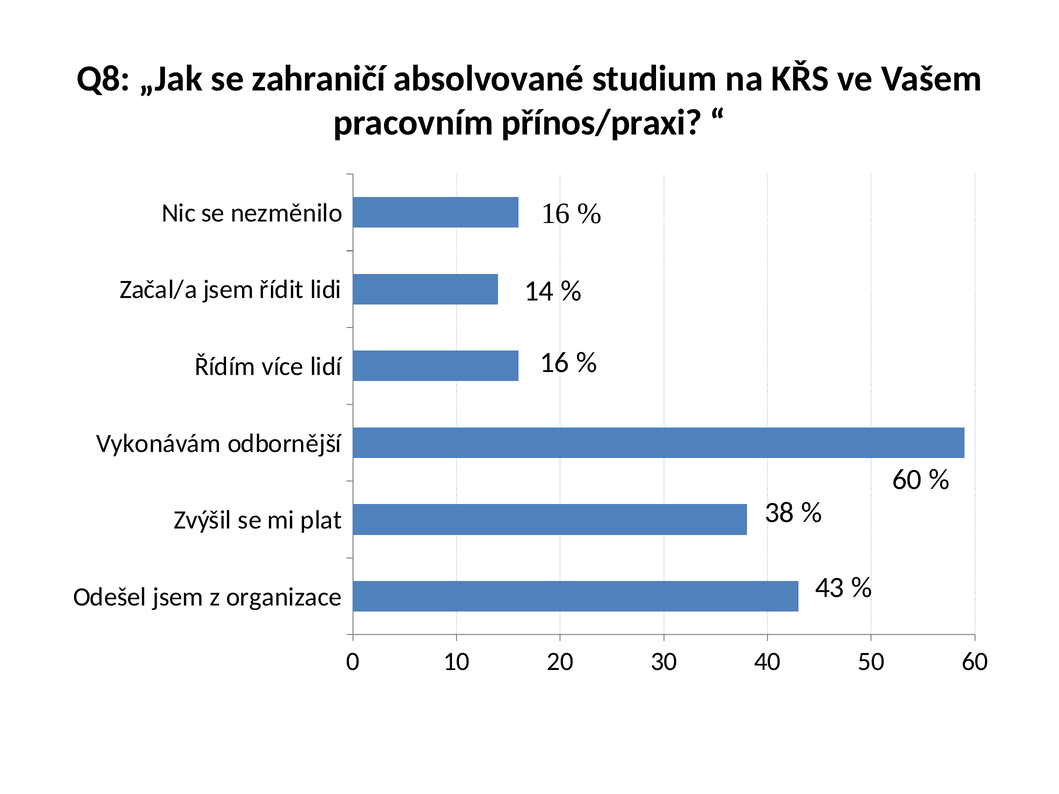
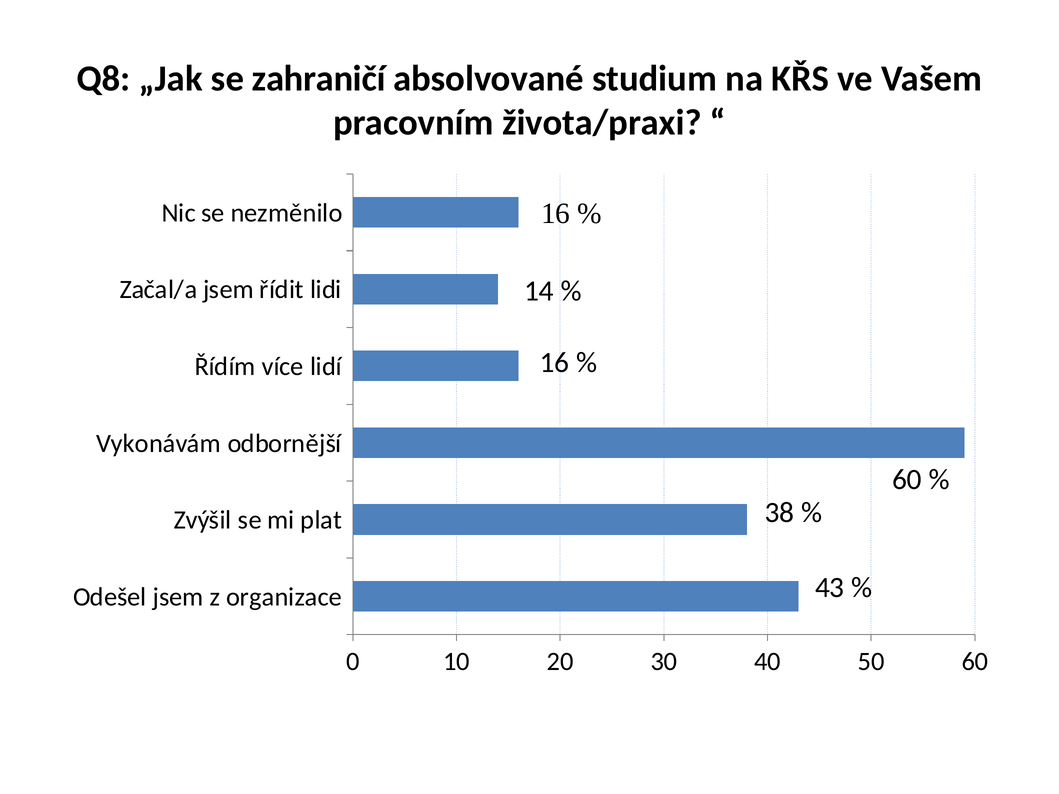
přínos/praxi: přínos/praxi -> života/praxi (602, 123)
